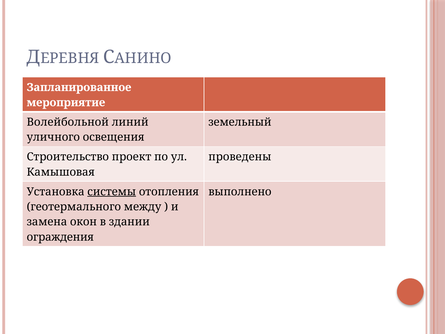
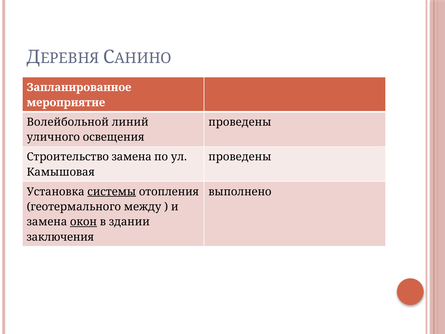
земельный: земельный -> проведены (240, 122)
Строительство проект: проект -> замена (132, 157)
окон underline: none -> present (83, 222)
ограждения: ограждения -> заключения (60, 237)
